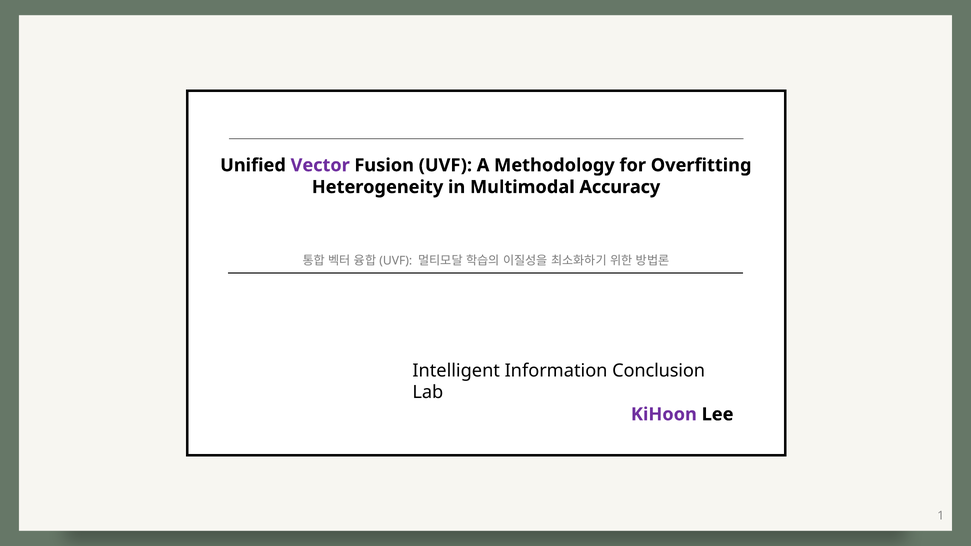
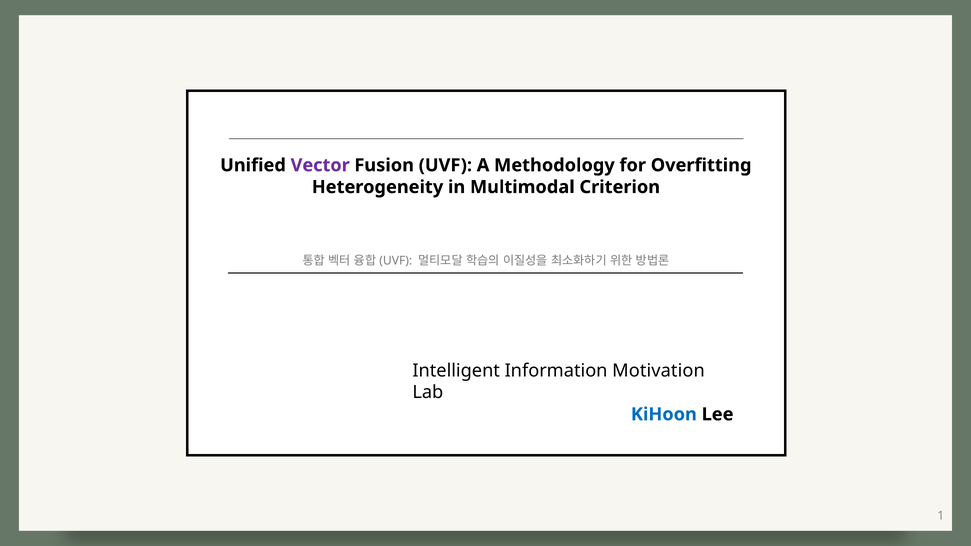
Accuracy: Accuracy -> Criterion (620, 187)
Conclusion: Conclusion -> Motivation (659, 371)
KiHoon colour: purple -> blue (664, 414)
